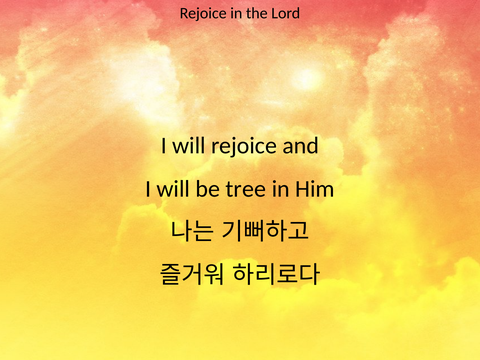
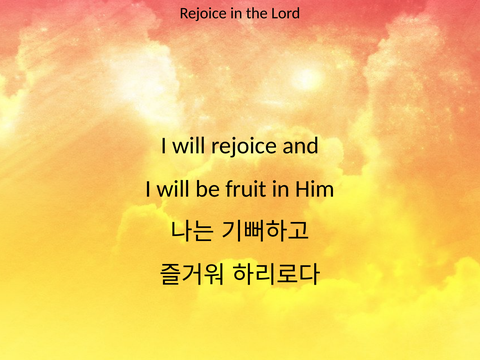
tree: tree -> fruit (246, 189)
